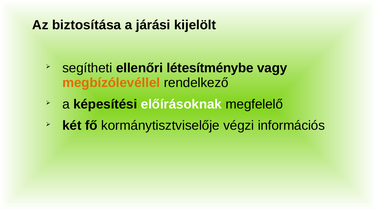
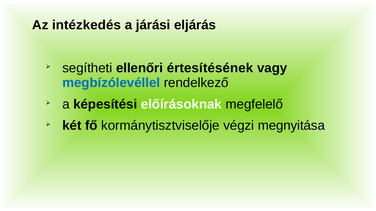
biztosítása: biztosítása -> intézkedés (87, 25)
kijelölt: kijelölt -> eljárás (195, 25)
létesítménybe: létesítménybe -> értesítésének (210, 68)
megbízólevéllel colour: orange -> blue (111, 83)
információs: információs -> megnyitása (291, 126)
